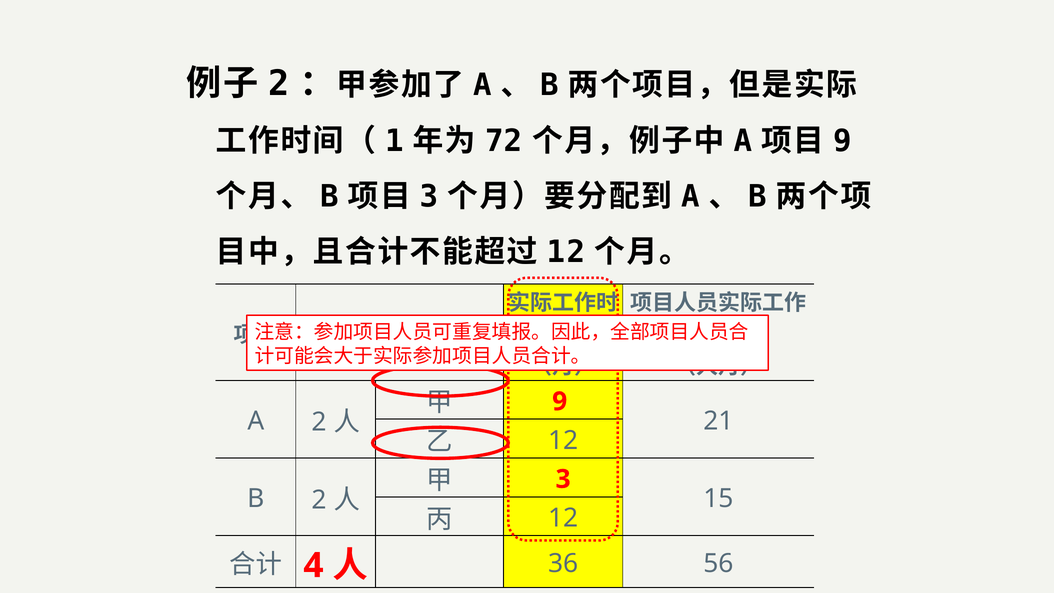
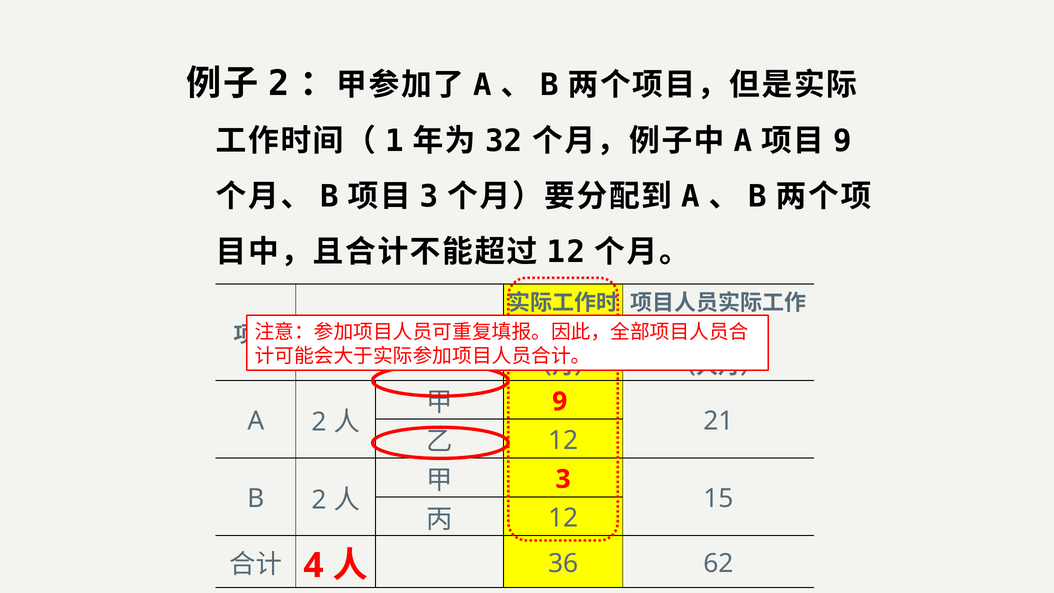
72: 72 -> 32 (504, 141)
56: 56 -> 62 (718, 563)
